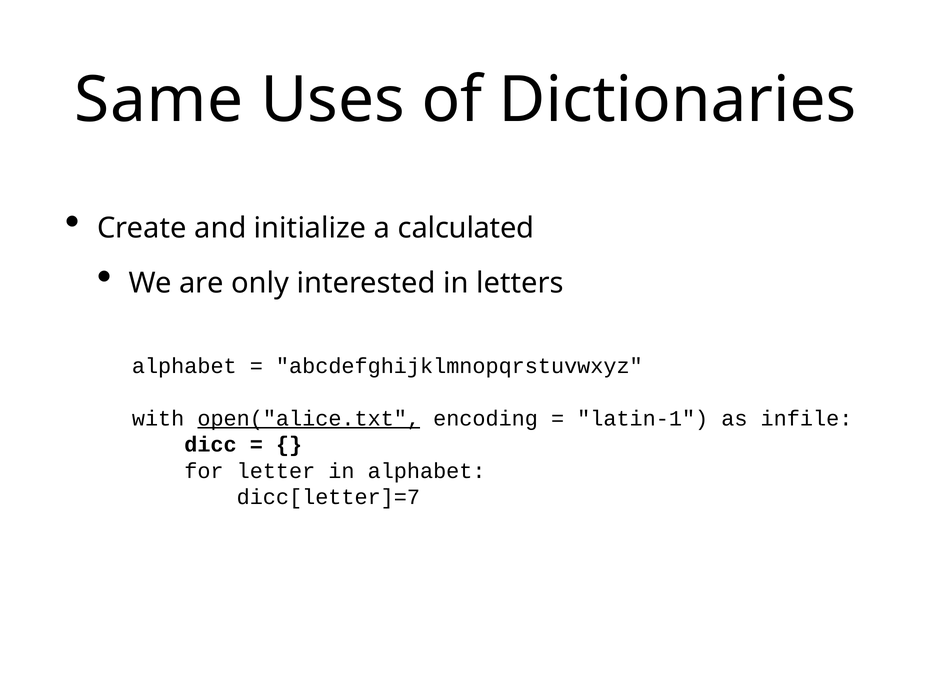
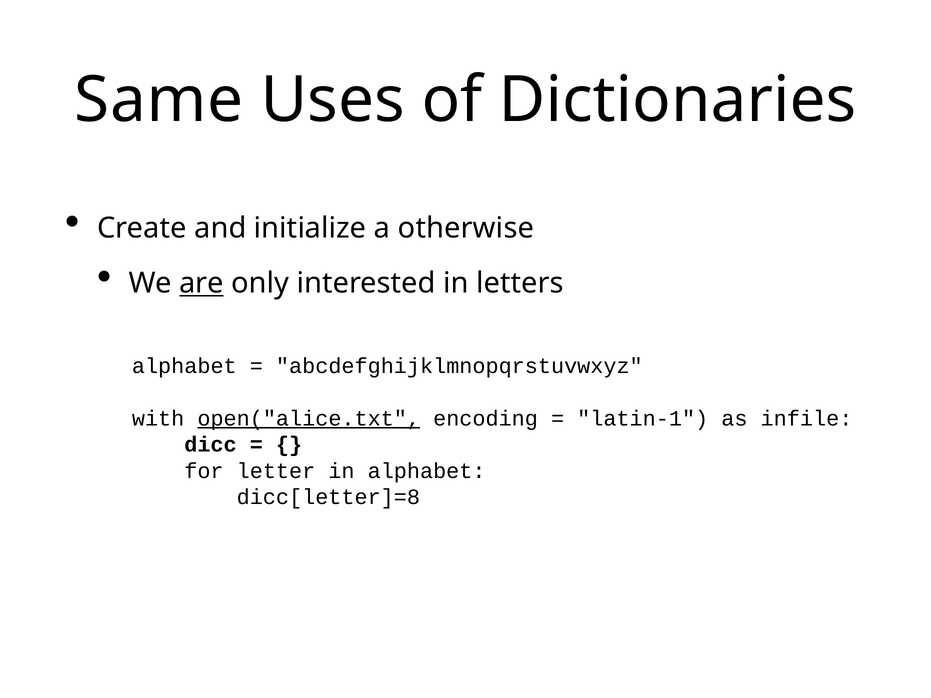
calculated: calculated -> otherwise (466, 228)
are underline: none -> present (202, 283)
dicc[letter]=7: dicc[letter]=7 -> dicc[letter]=8 (328, 497)
